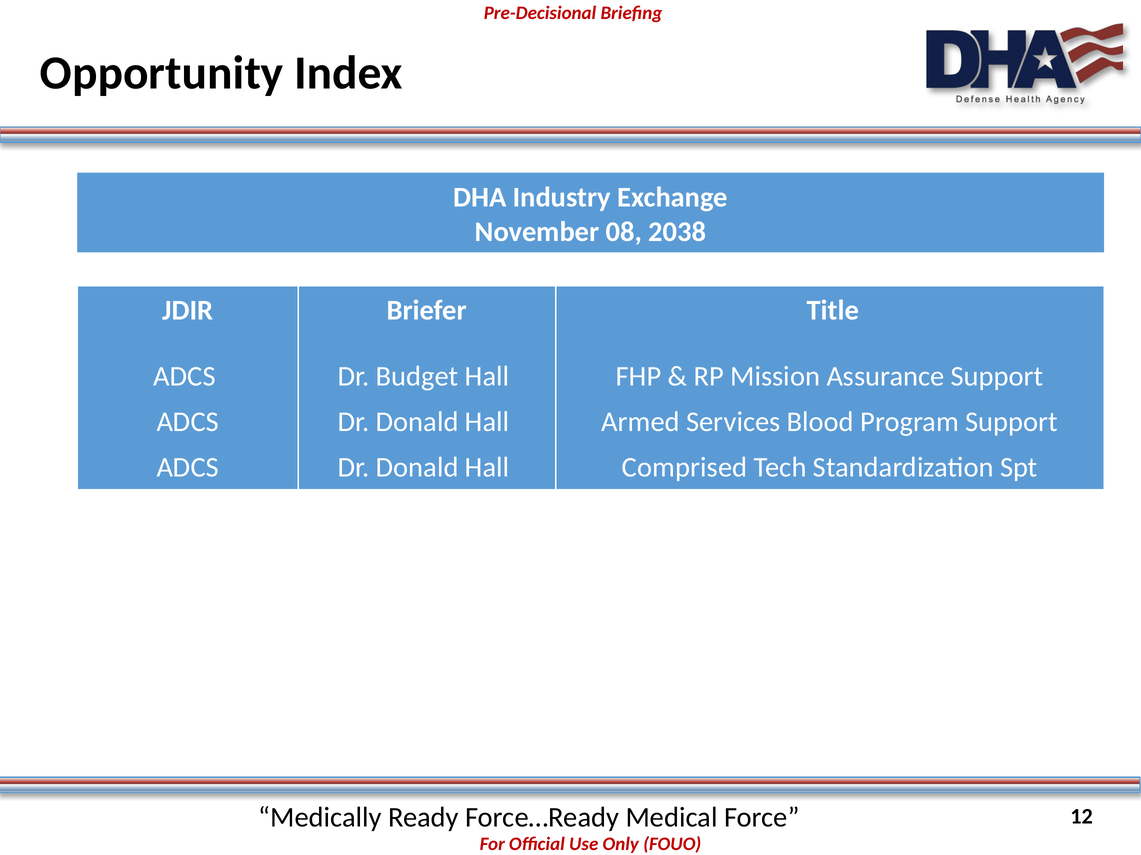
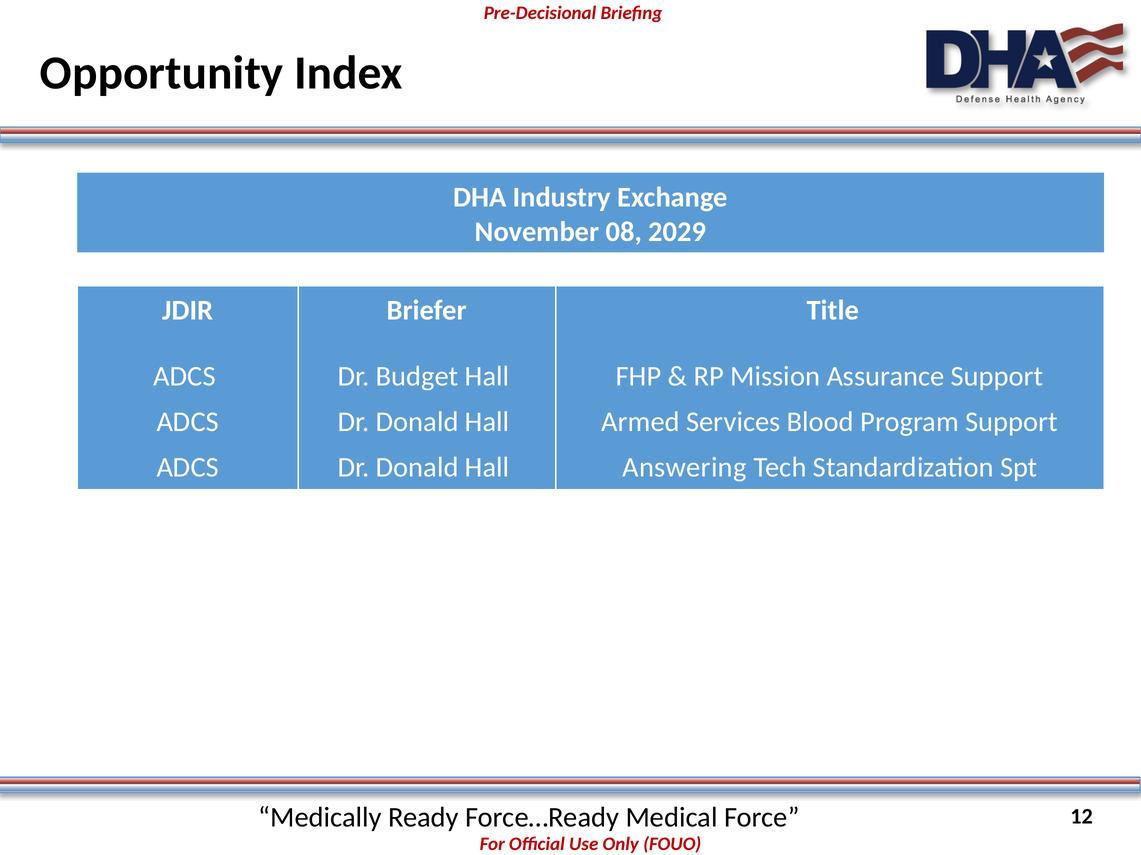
2038: 2038 -> 2029 (677, 232)
Comprised: Comprised -> Answering (685, 468)
